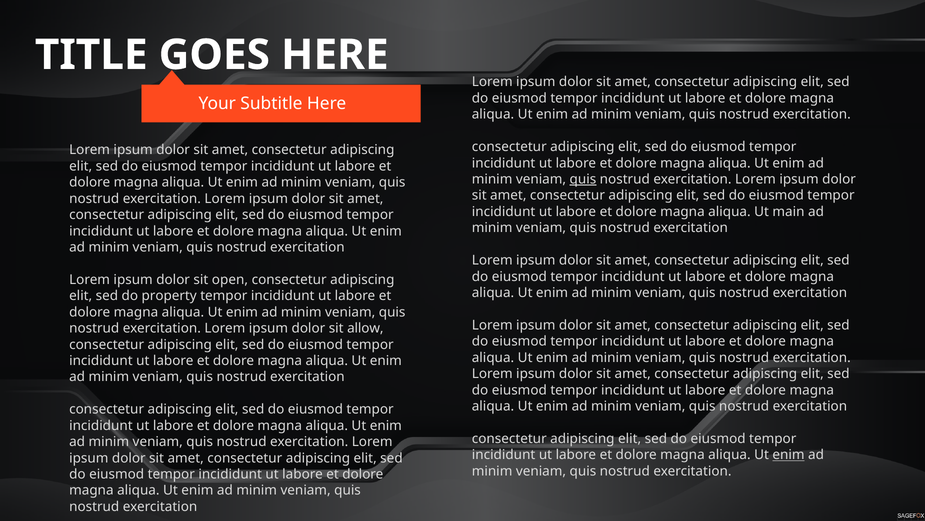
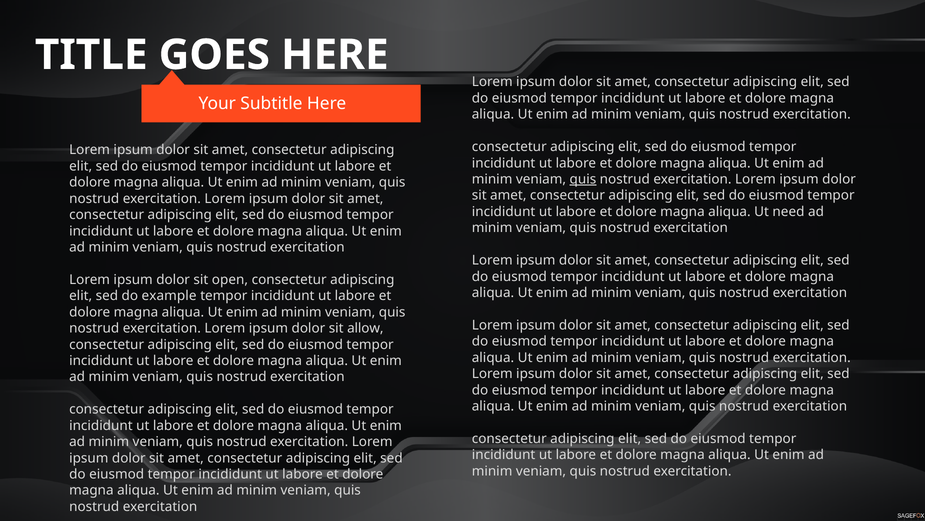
main: main -> need (788, 211)
property: property -> example (169, 296)
enim underline: present -> none (788, 454)
